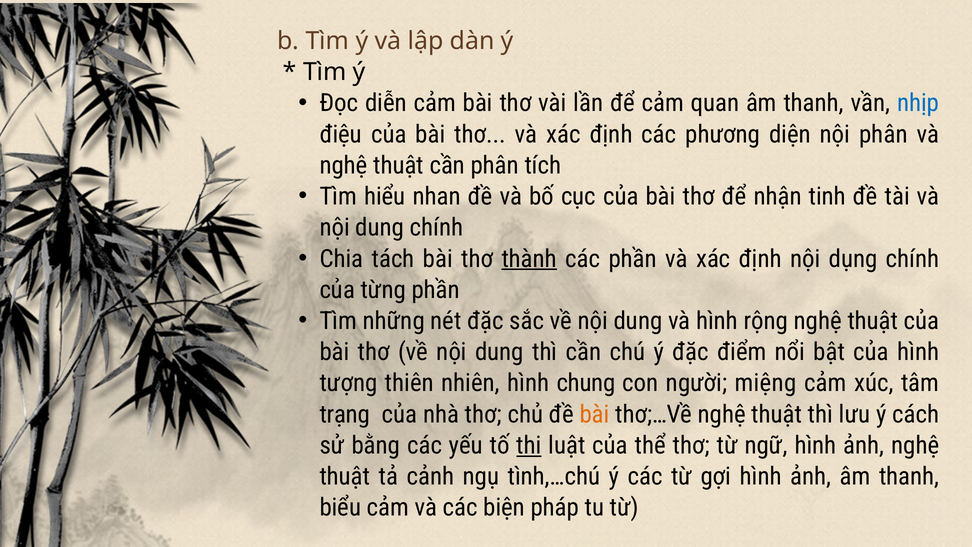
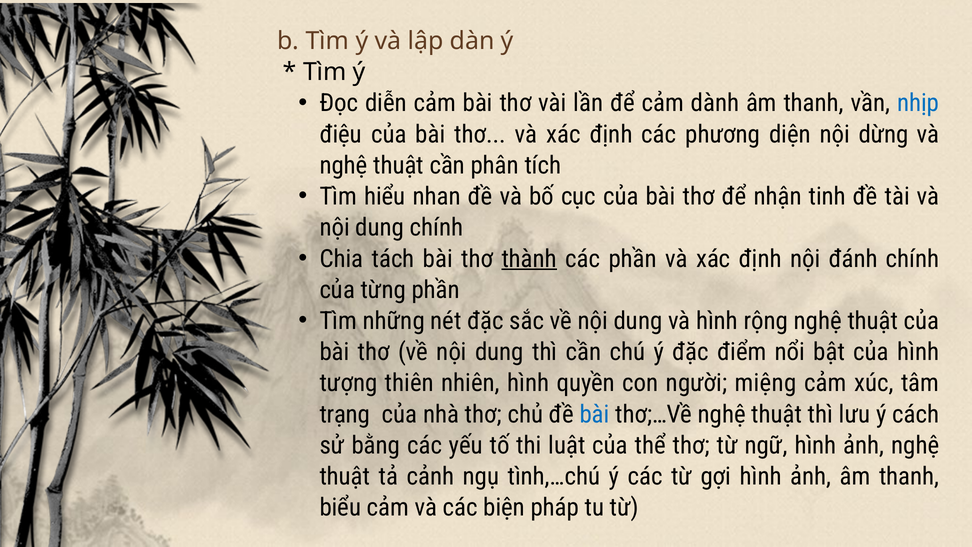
quan: quan -> dành (715, 103)
nội phân: phân -> dừng (884, 134)
dụng: dụng -> đánh (853, 259)
chung: chung -> quyền (586, 383)
bài colour: orange -> blue (595, 414)
thi underline: present -> none (529, 445)
